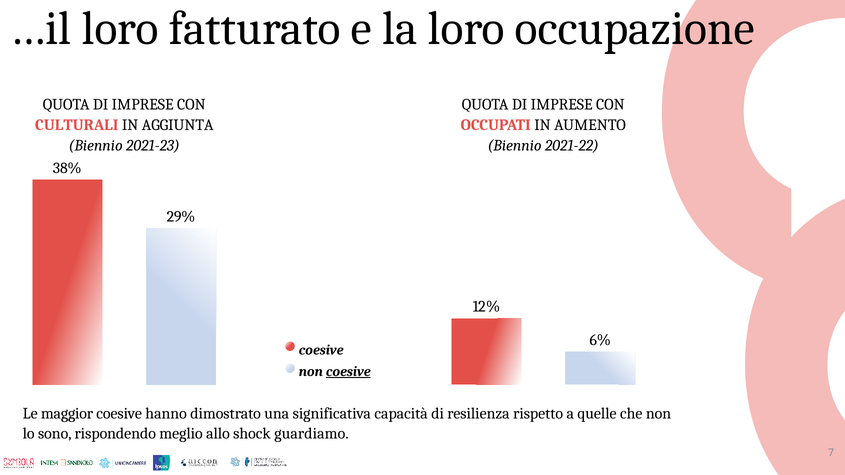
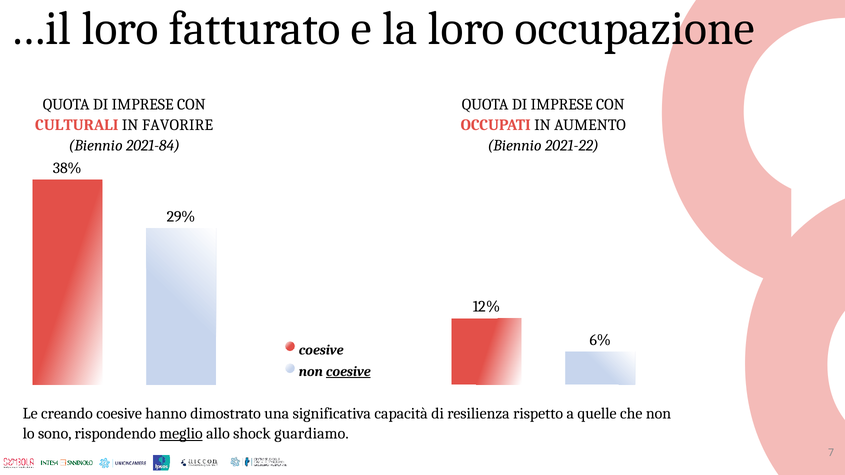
AGGIUNTA: AGGIUNTA -> FAVORIRE (178, 125)
2021-23: 2021-23 -> 2021-84 (153, 145)
maggior: maggior -> creando (67, 414)
meglio underline: none -> present (181, 434)
